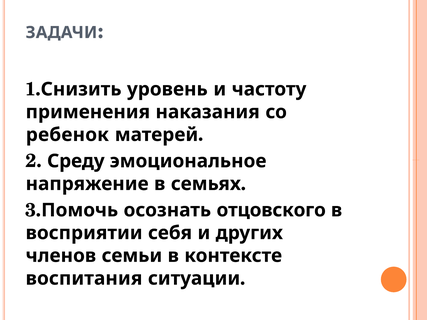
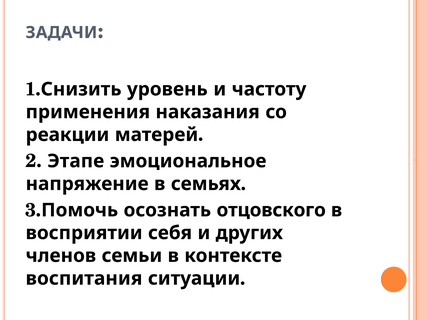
ребенок: ребенок -> реакции (67, 135)
Среду: Среду -> Этапе (76, 161)
